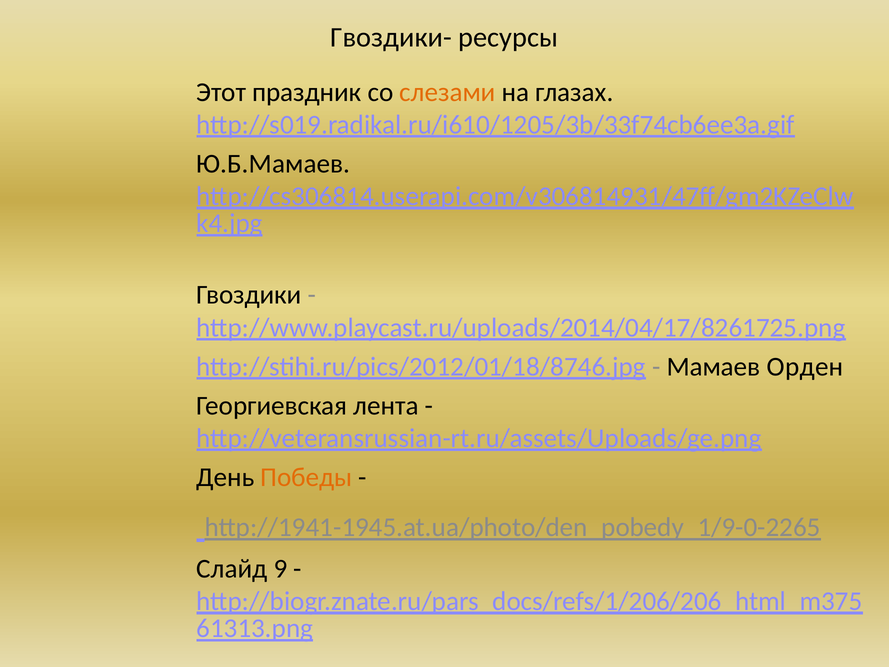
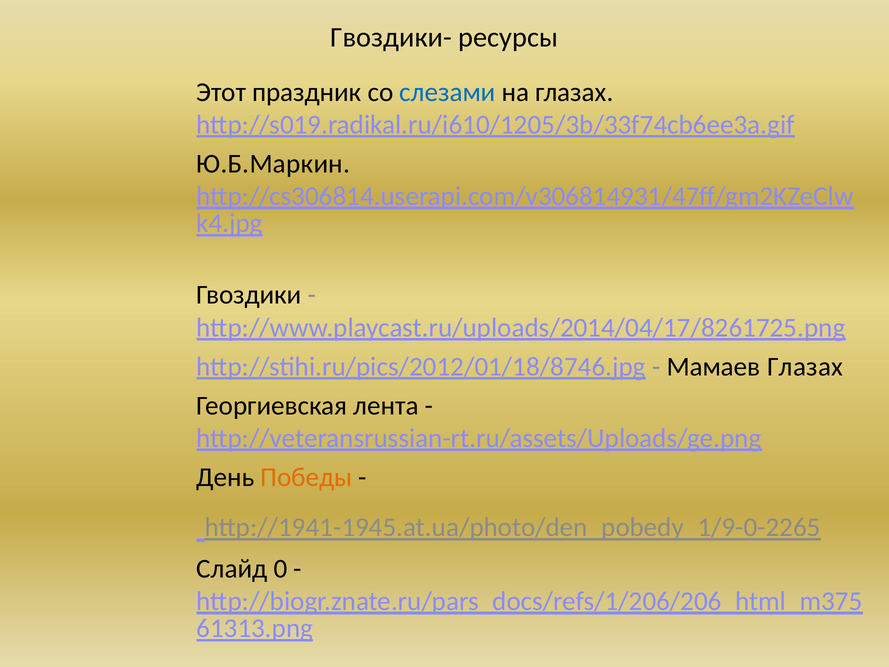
слезами colour: orange -> blue (448, 92)
Ю.Б.Мамаев: Ю.Б.Мамаев -> Ю.Б.Маркин (273, 164)
Мамаев Орден: Орден -> Глазах (805, 366)
9: 9 -> 0 (280, 569)
